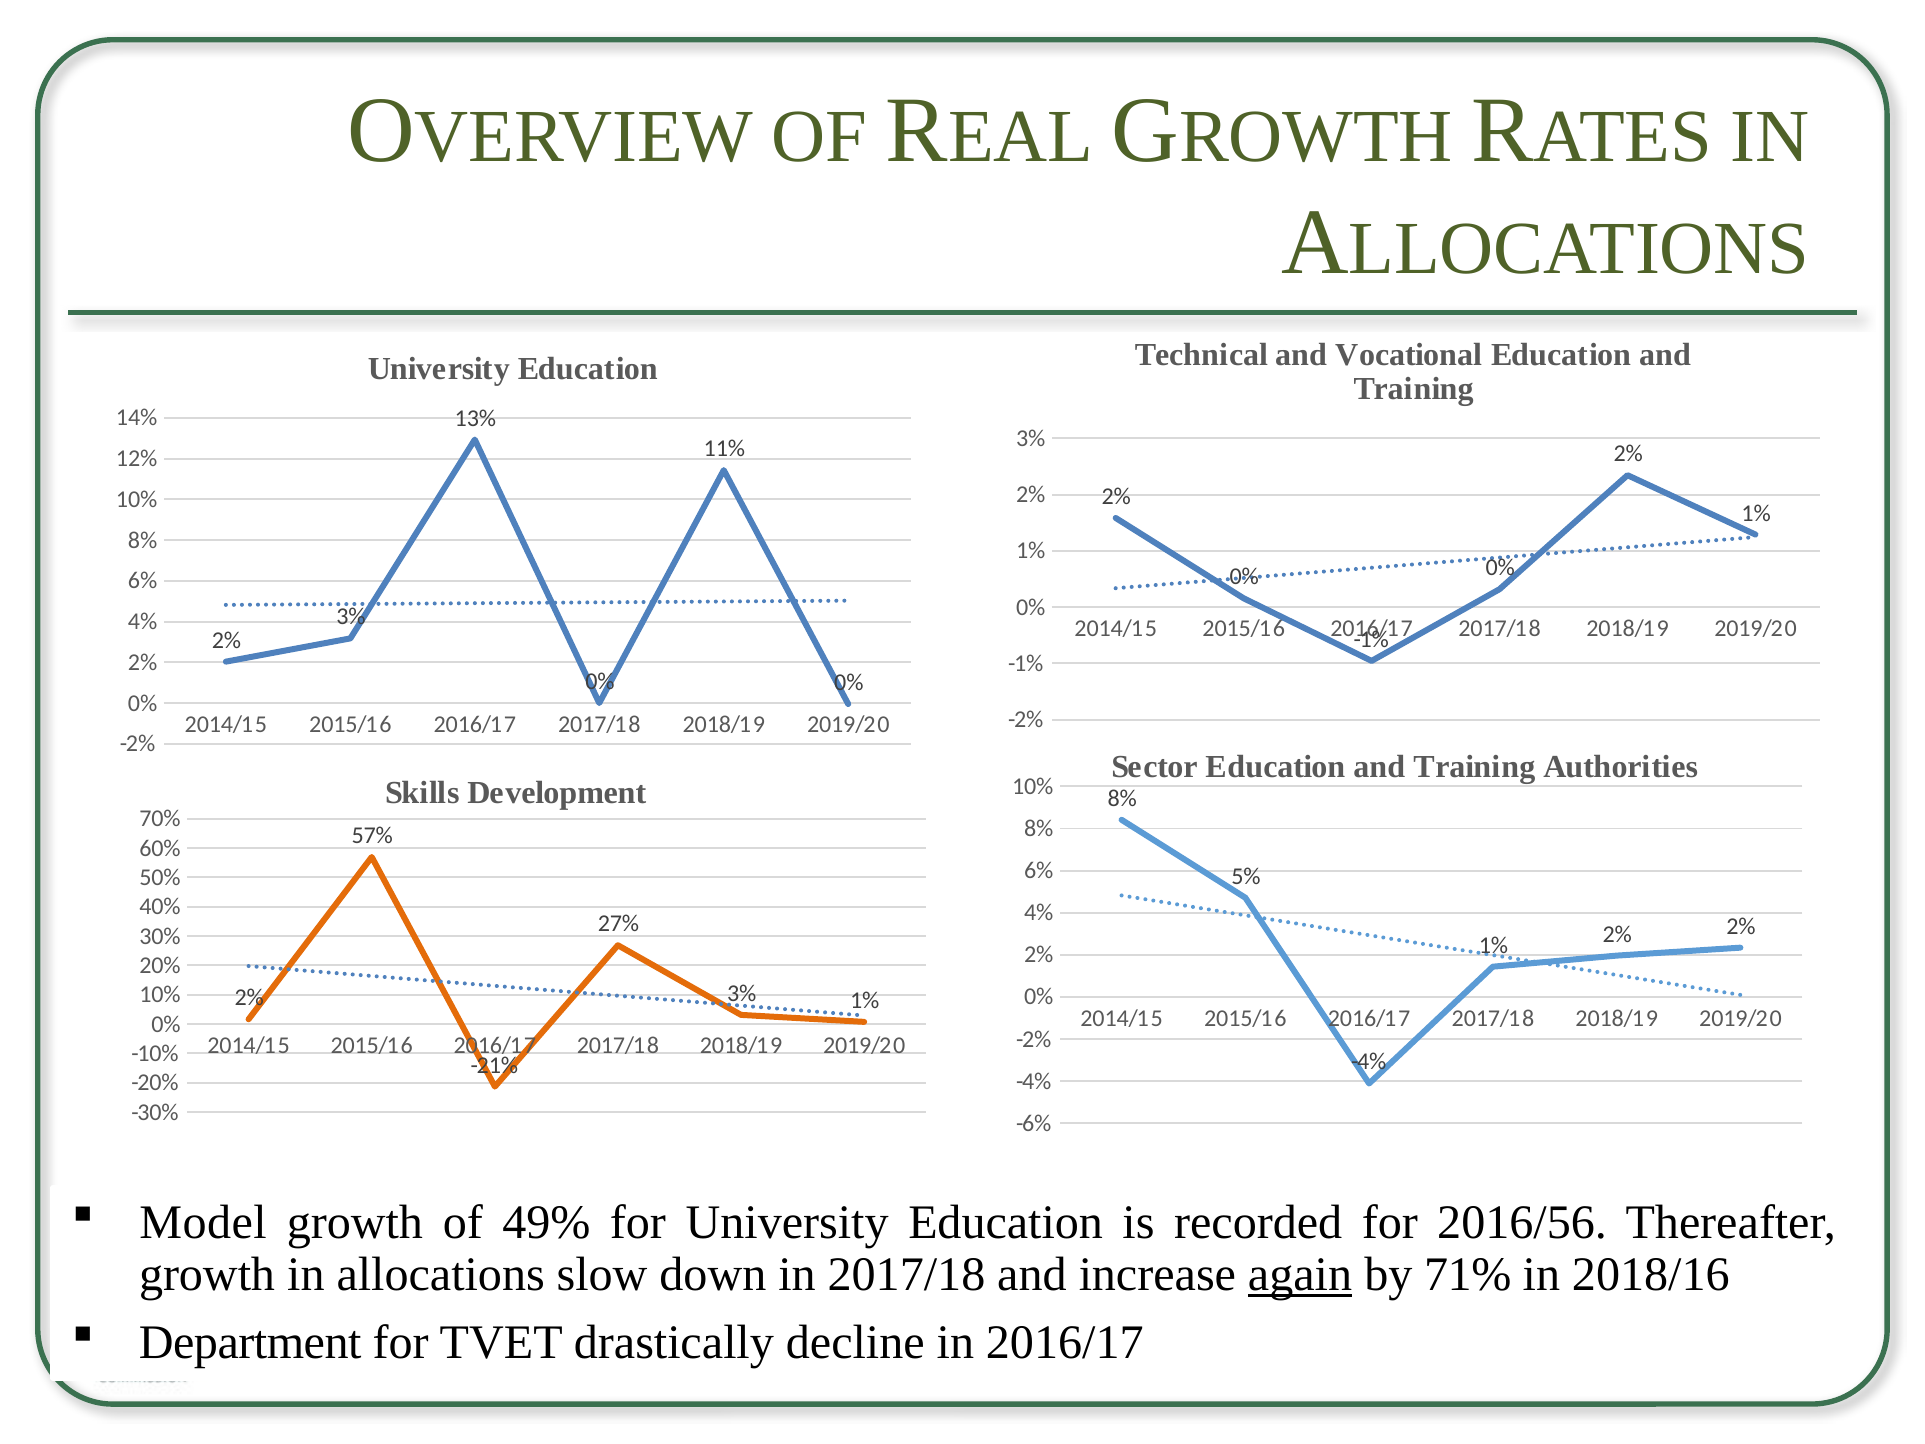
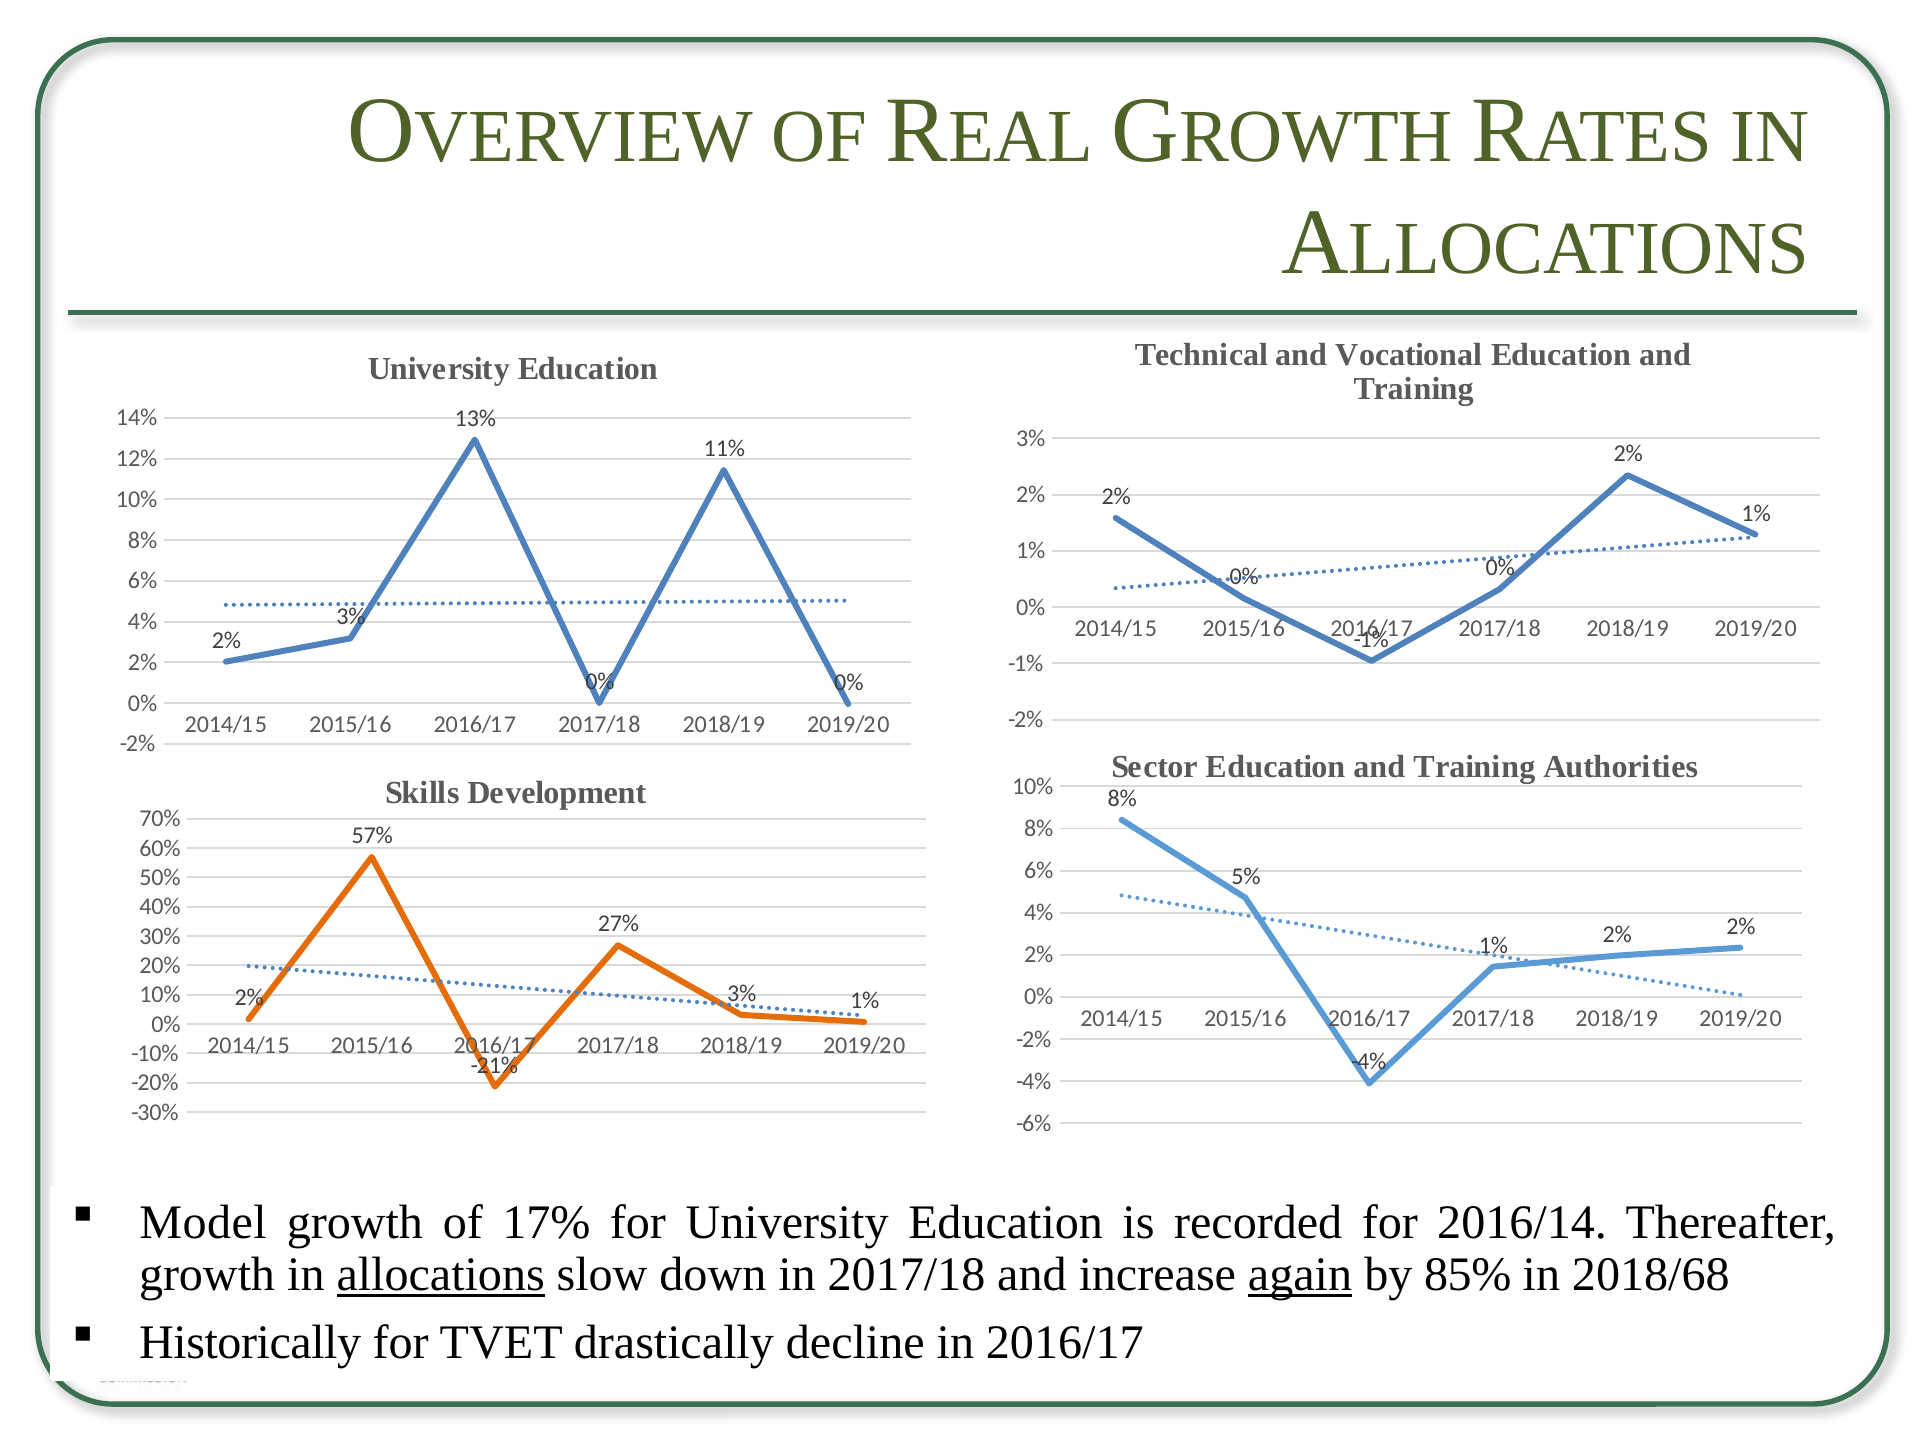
49%: 49% -> 17% (546, 1223)
2016/56: 2016/56 -> 2016/14 (1522, 1223)
allocations underline: none -> present (441, 1275)
71%: 71% -> 85% (1468, 1275)
2018/16: 2018/16 -> 2018/68 (1651, 1275)
Department: Department -> Historically (250, 1343)
